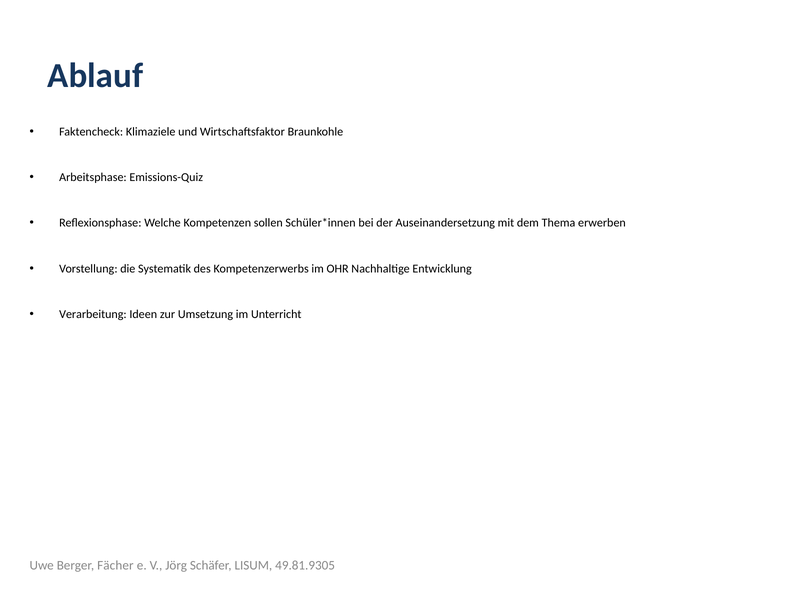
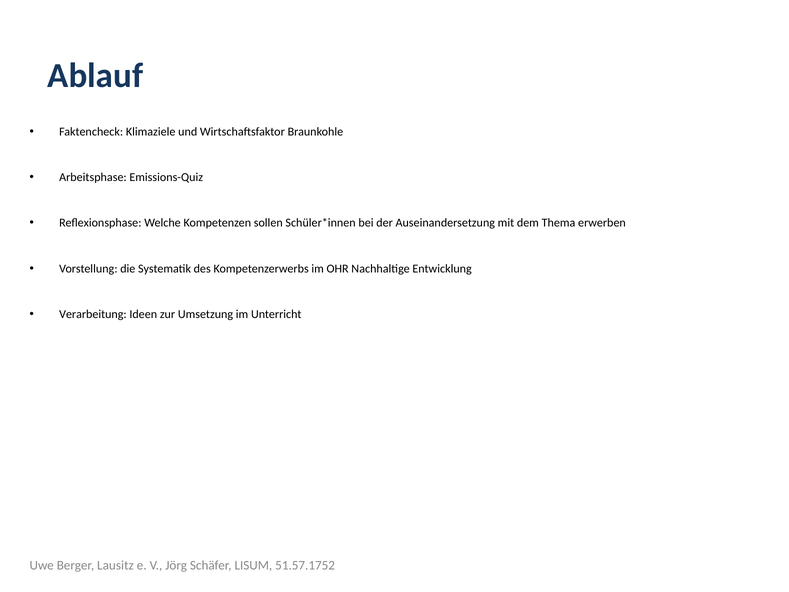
Fächer: Fächer -> Lausitz (115, 565)
49.81.9305: 49.81.9305 -> 51.57.1752 (305, 565)
